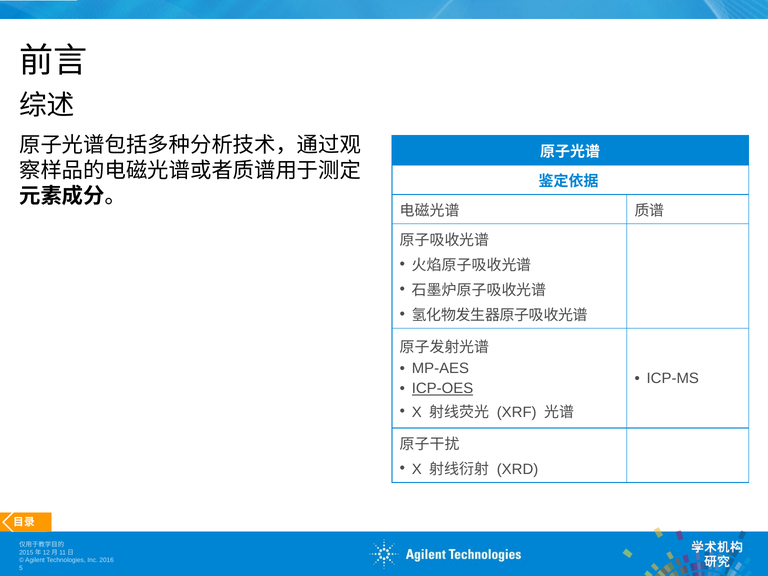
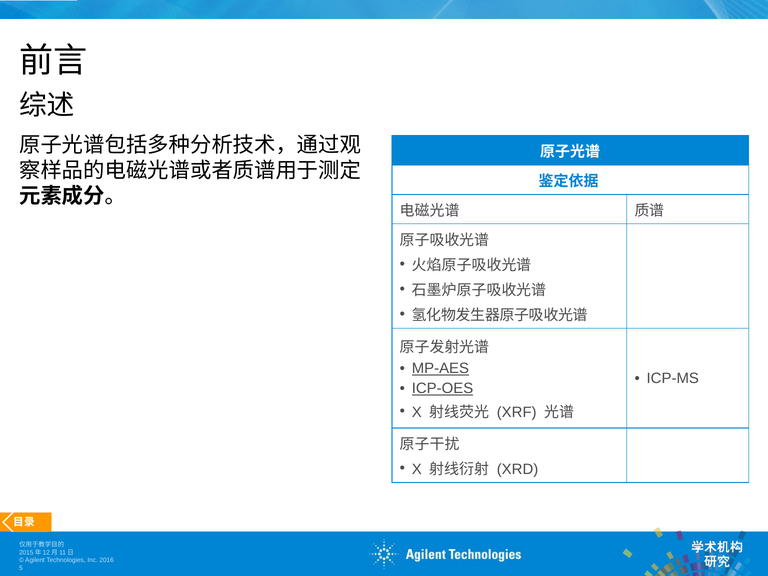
MP-AES underline: none -> present (440, 368)
